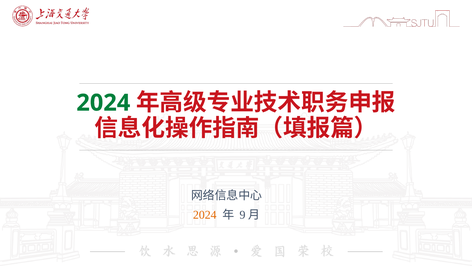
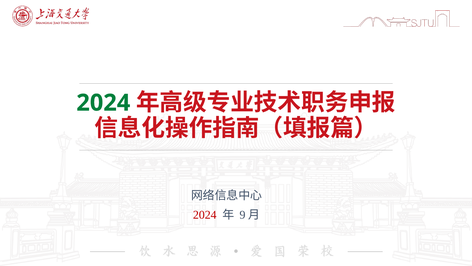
2024 colour: orange -> red (205, 214)
